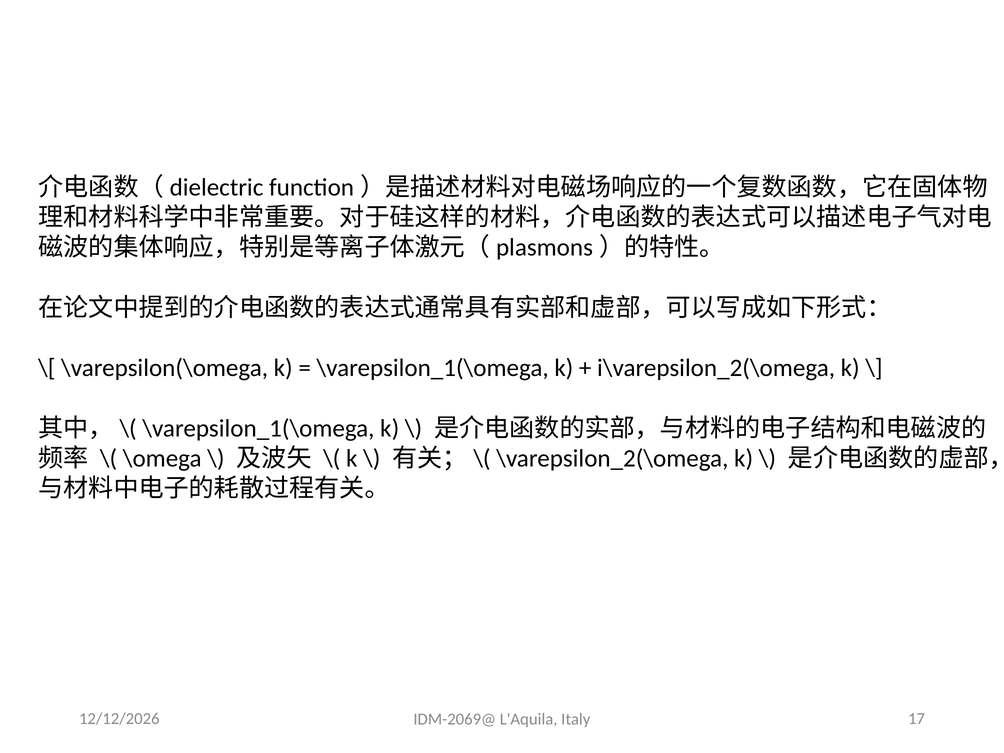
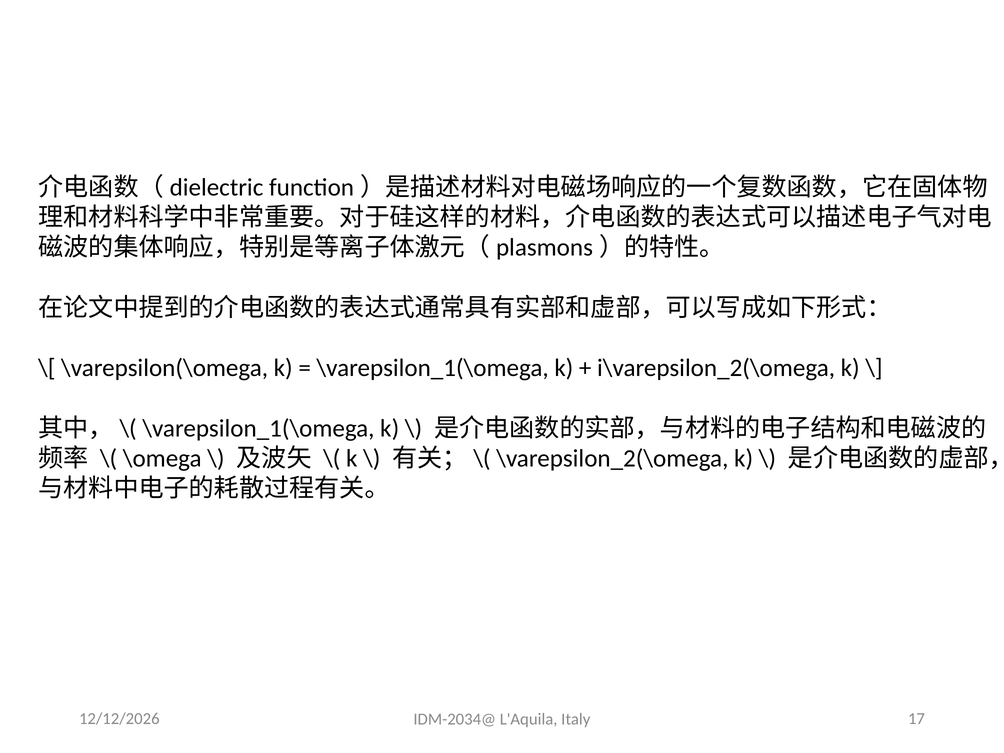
IDM-2069@: IDM-2069@ -> IDM-2034@ (455, 719)
